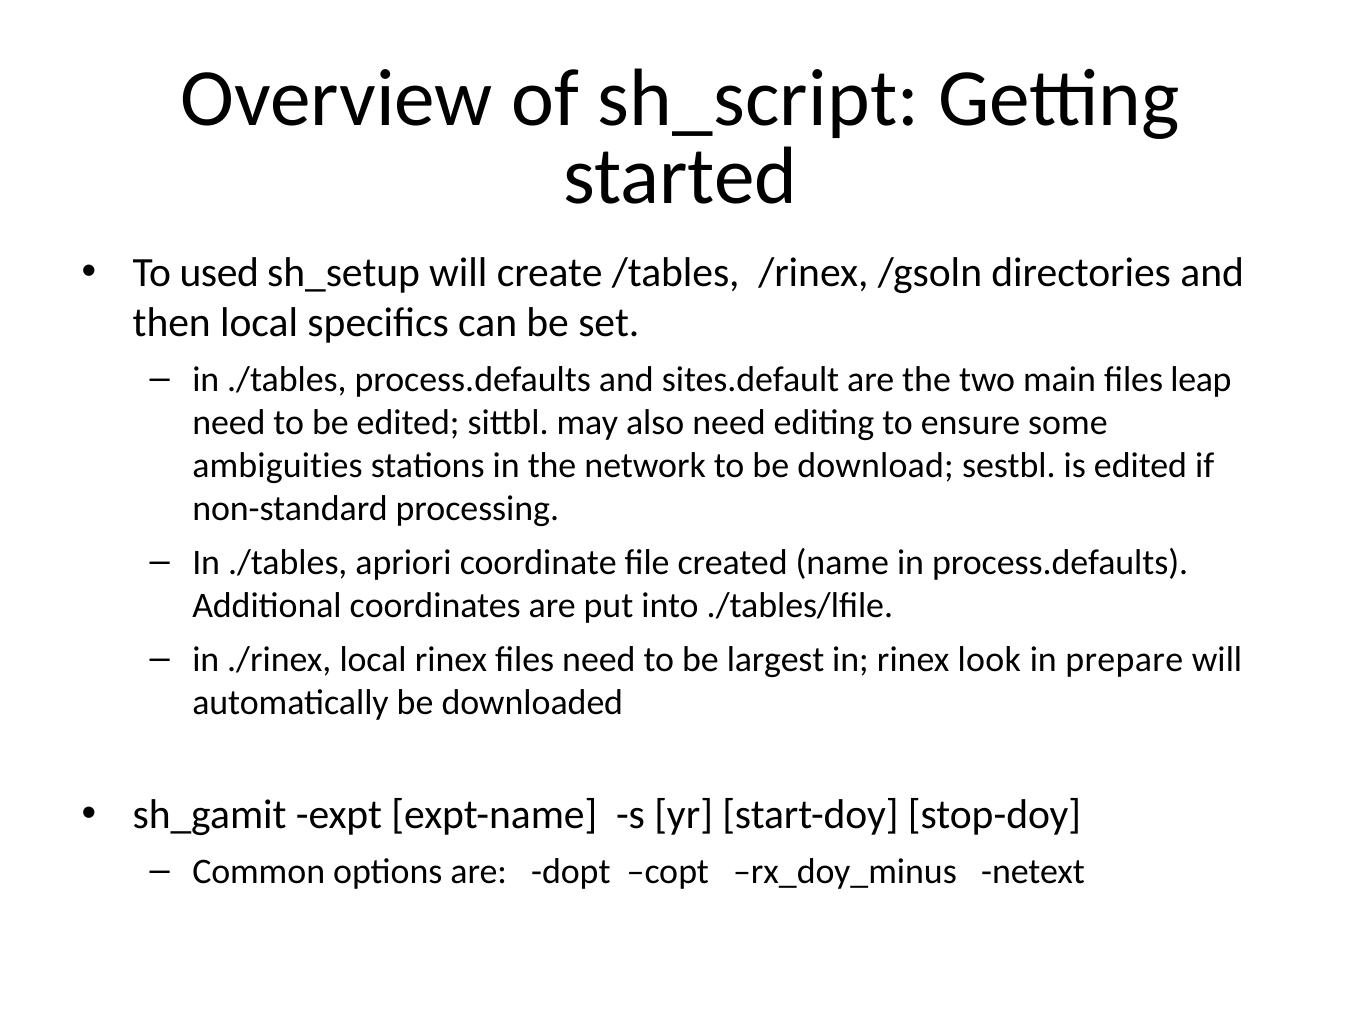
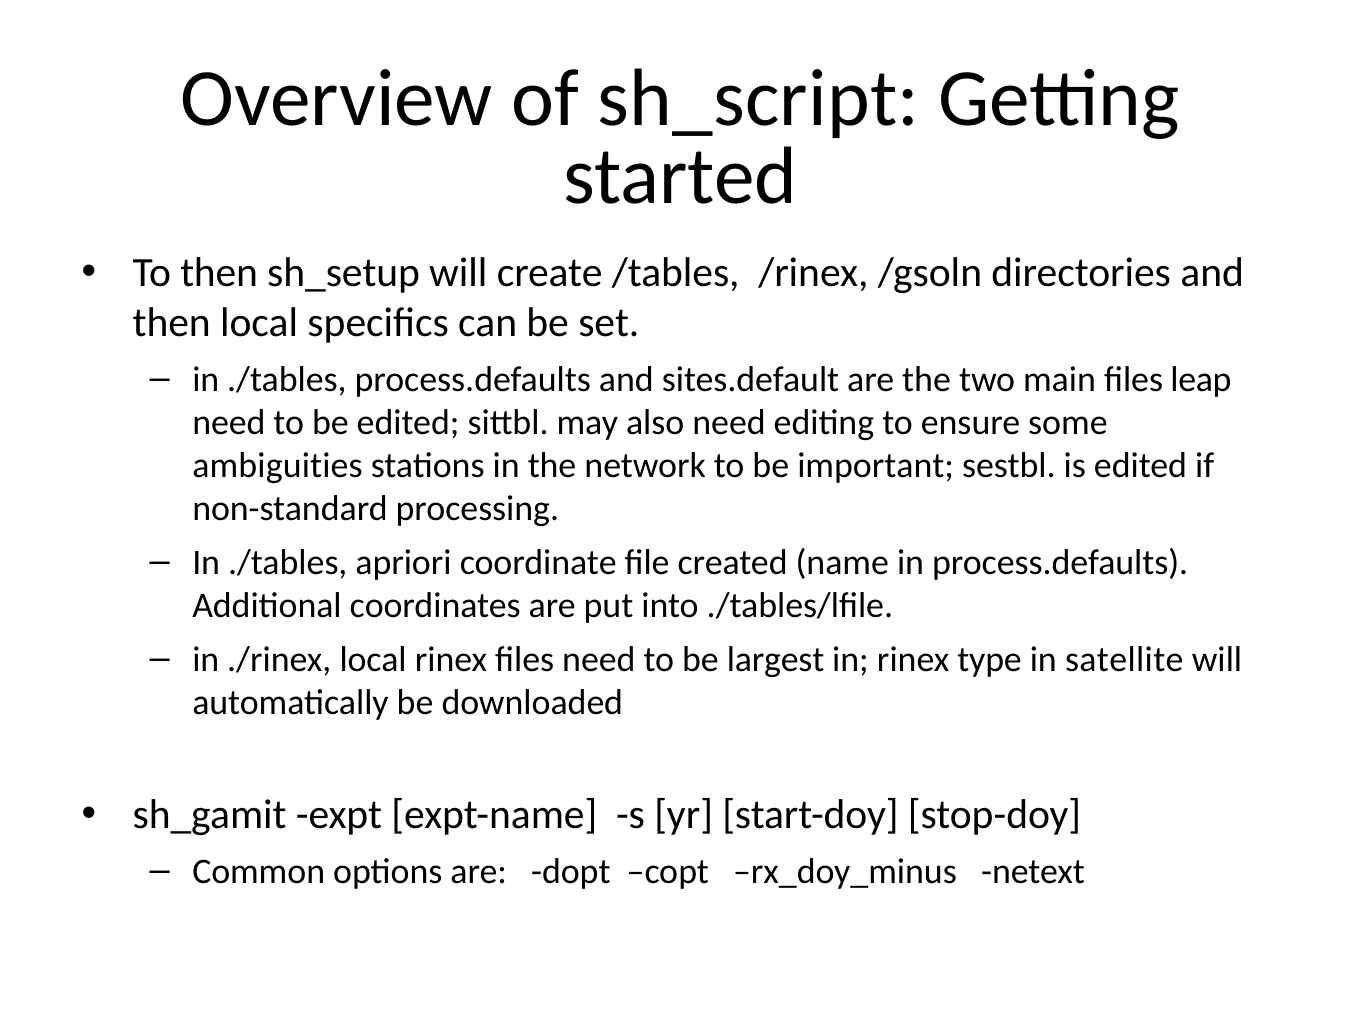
To used: used -> then (219, 273)
download: download -> important (876, 466)
look: look -> type (990, 659)
prepare: prepare -> satellite (1124, 659)
